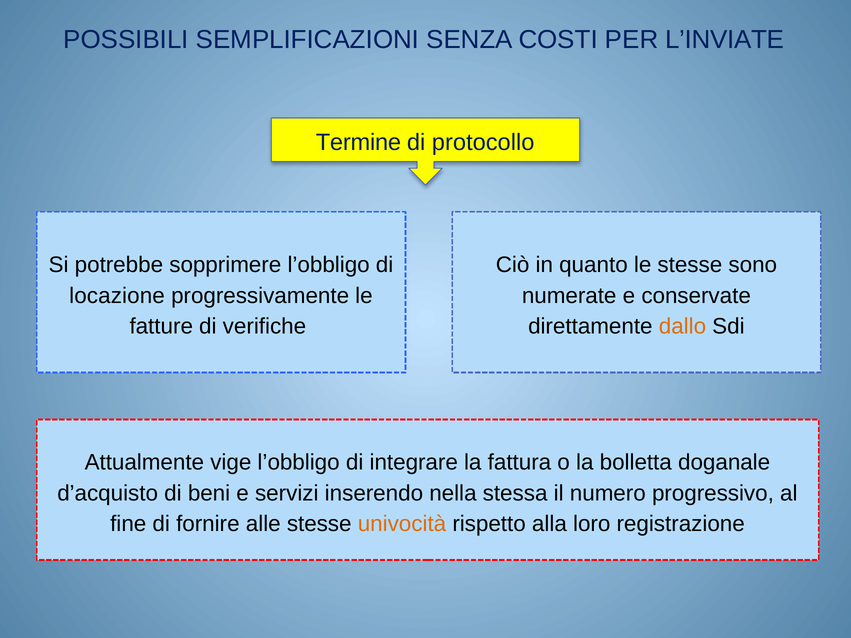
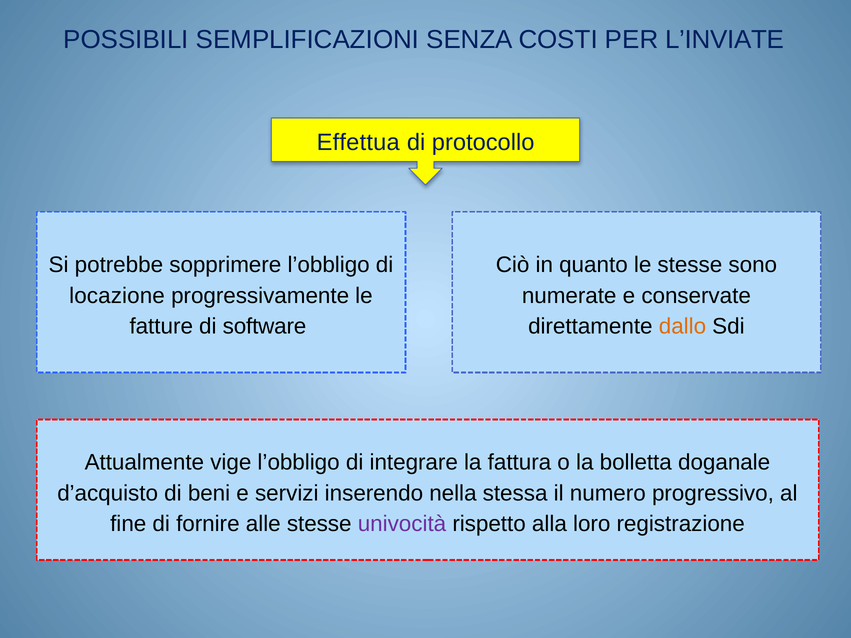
Termine: Termine -> Effettua (358, 143)
verifiche: verifiche -> software (265, 327)
univocità colour: orange -> purple (402, 524)
